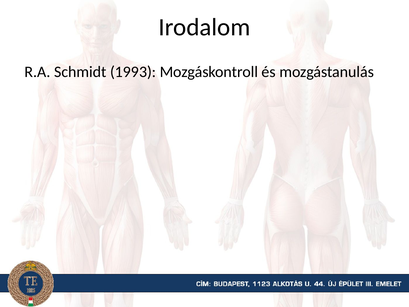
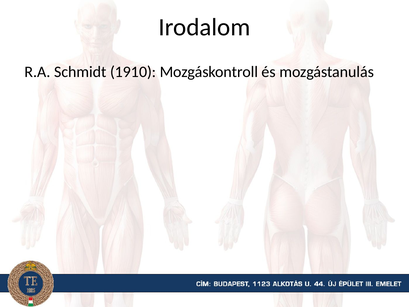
1993: 1993 -> 1910 (133, 72)
